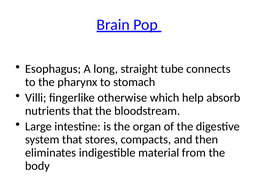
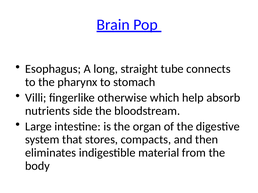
nutrients that: that -> side (83, 111)
